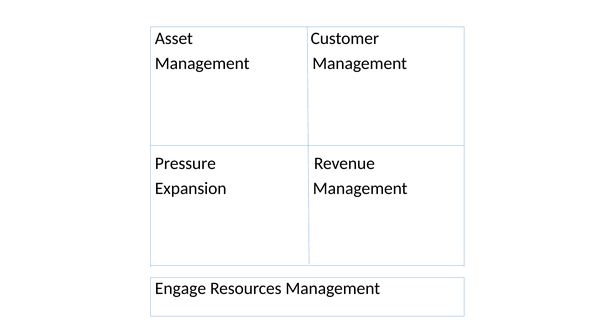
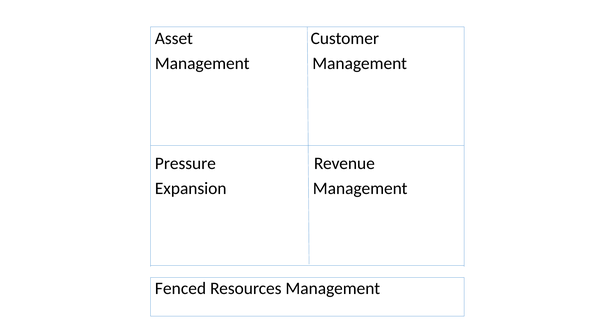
Engage: Engage -> Fenced (181, 288)
